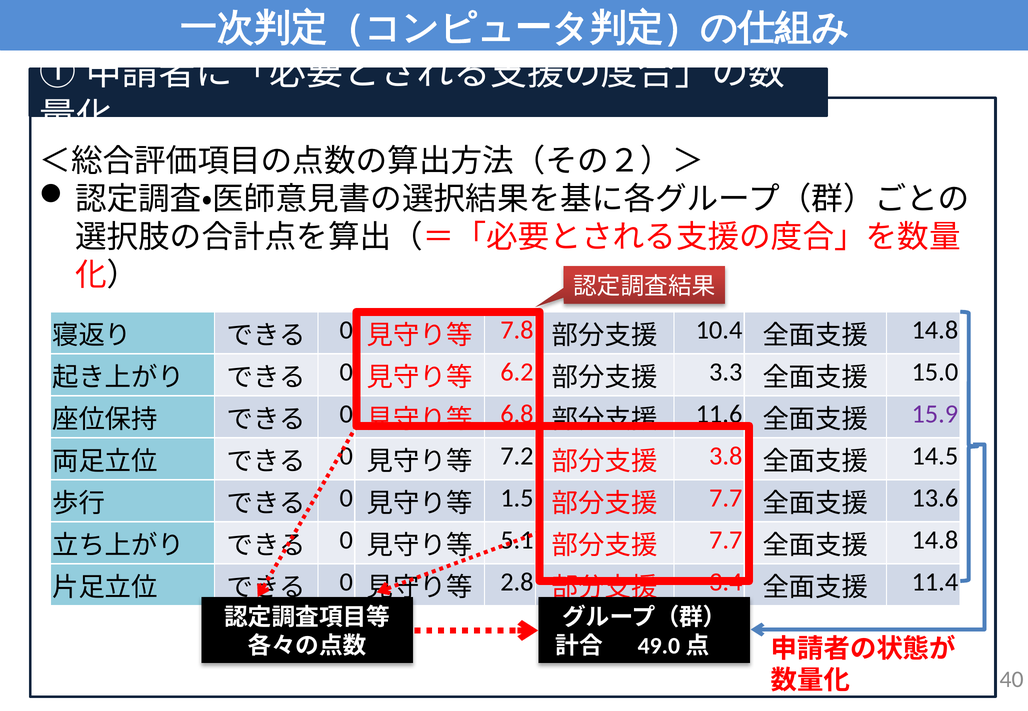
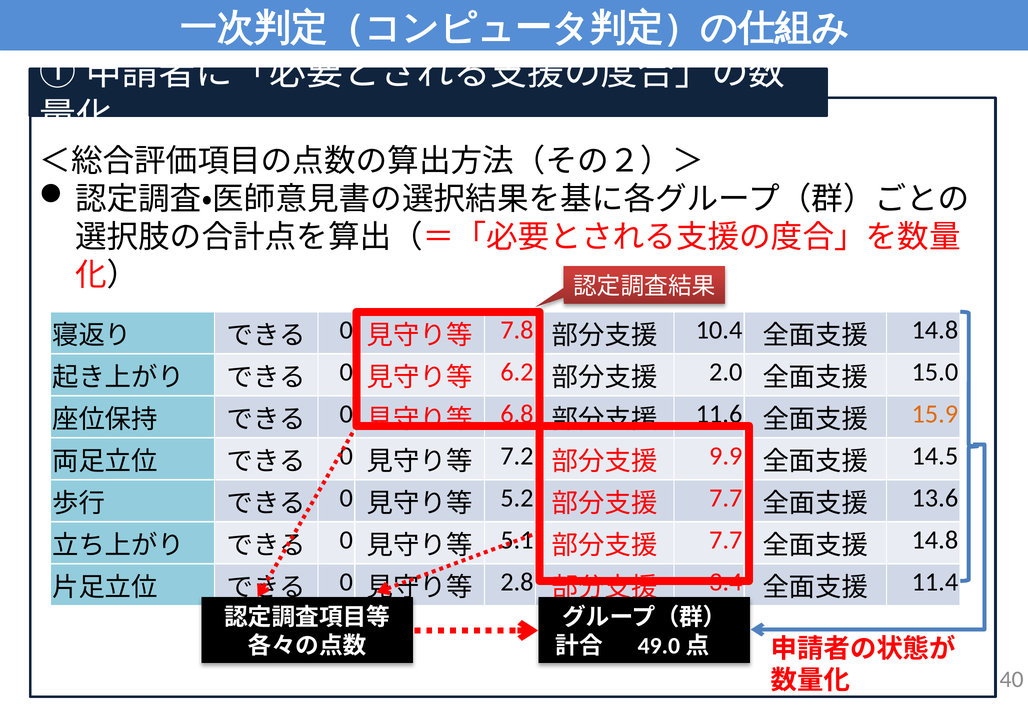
3.3: 3.3 -> 2.0 (726, 372)
15.9 colour: purple -> orange (935, 414)
3.8: 3.8 -> 9.9 (726, 456)
1.5: 1.5 -> 5.2 (517, 499)
